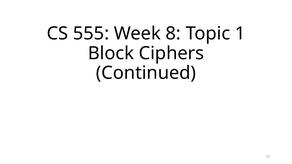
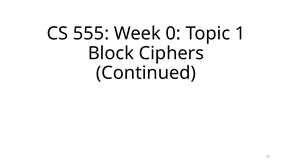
8: 8 -> 0 (173, 34)
